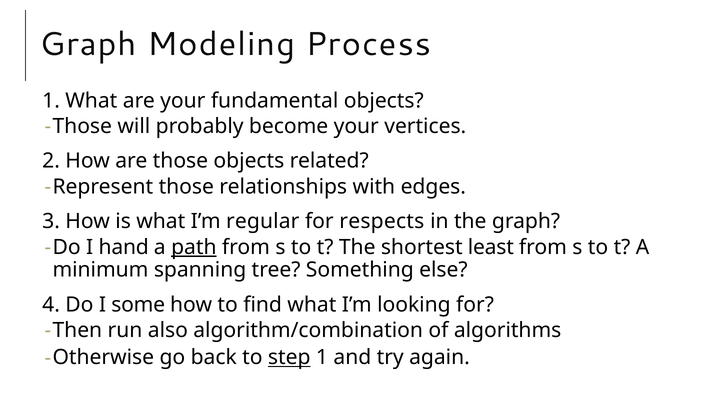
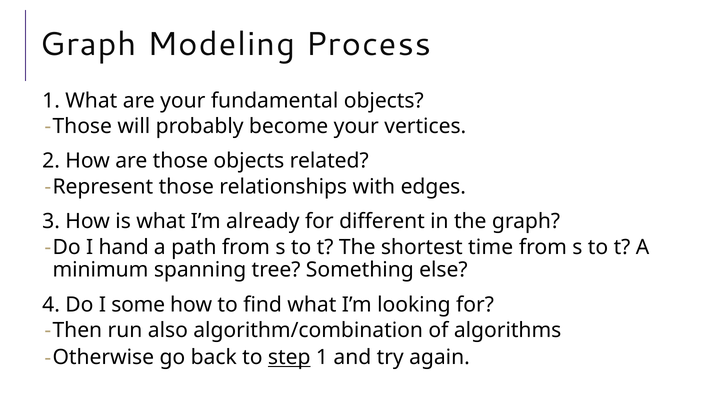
regular: regular -> already (263, 222)
respects: respects -> different (382, 222)
path underline: present -> none (194, 248)
least: least -> time (491, 248)
